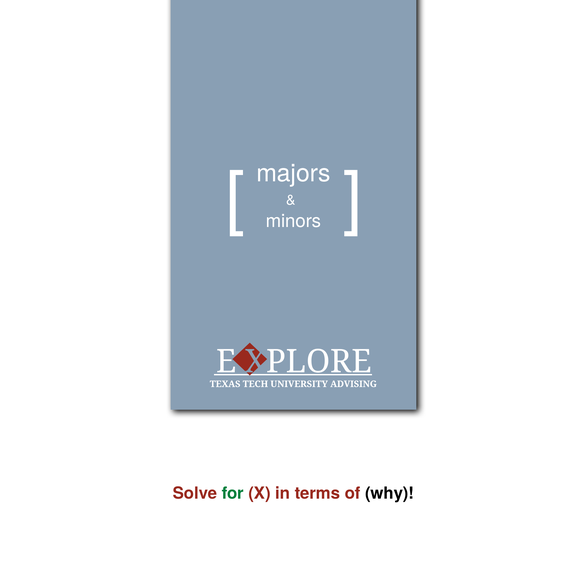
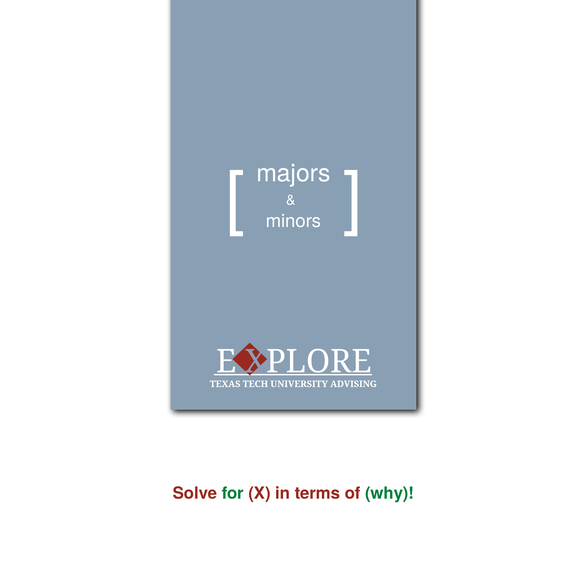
why colour: black -> green (390, 493)
